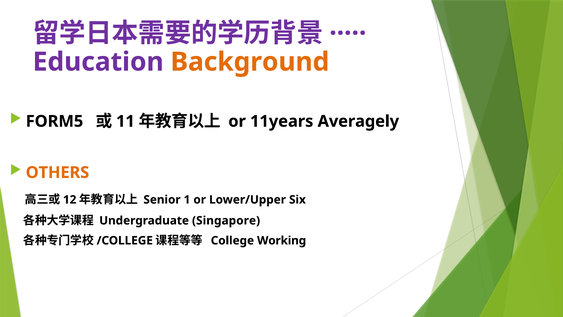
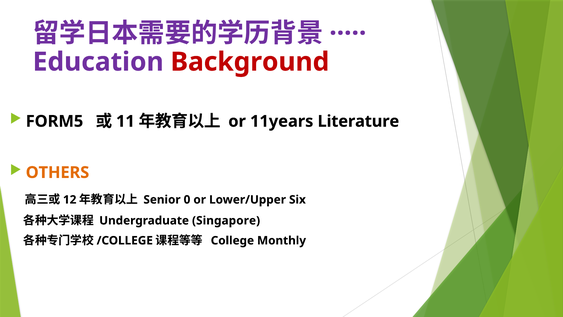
Background colour: orange -> red (250, 62)
Averagely: Averagely -> Literature (358, 121)
1: 1 -> 0 (187, 200)
Working: Working -> Monthly (282, 240)
